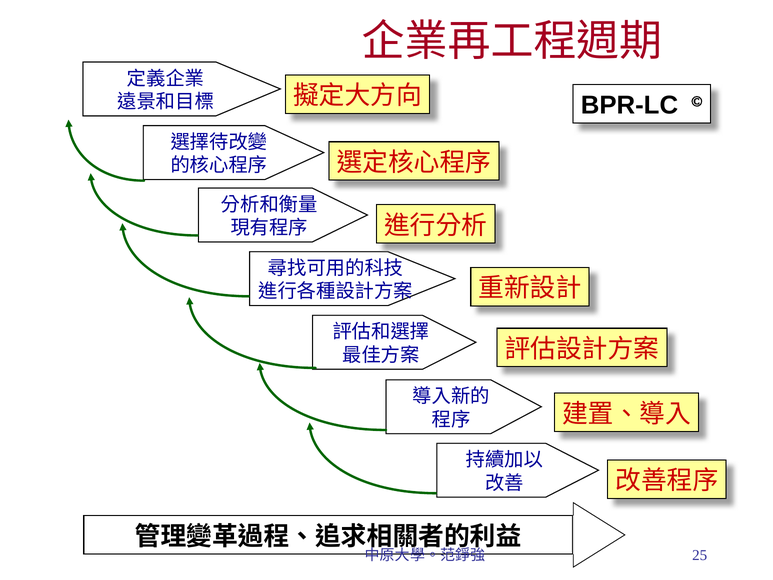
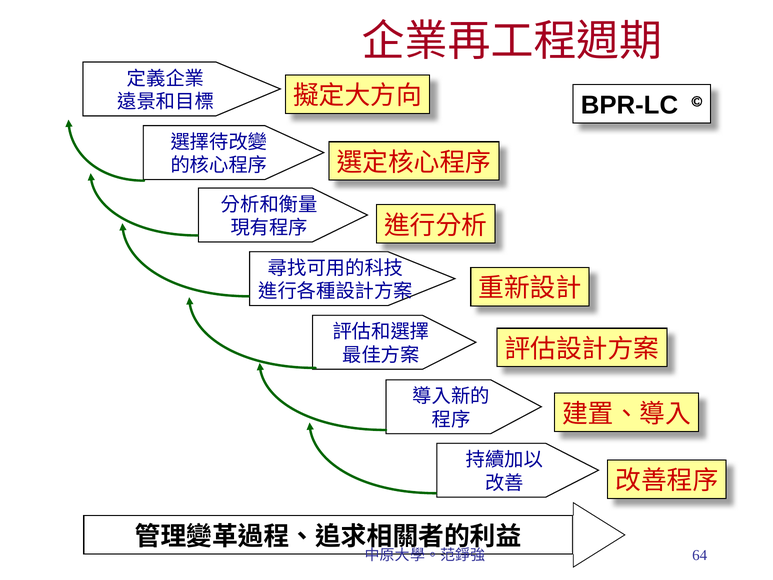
25: 25 -> 64 (700, 555)
